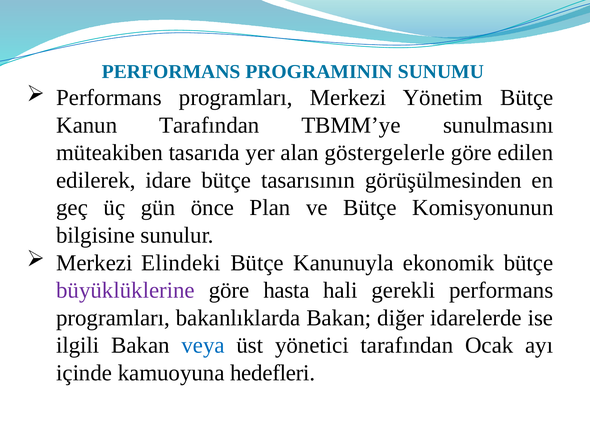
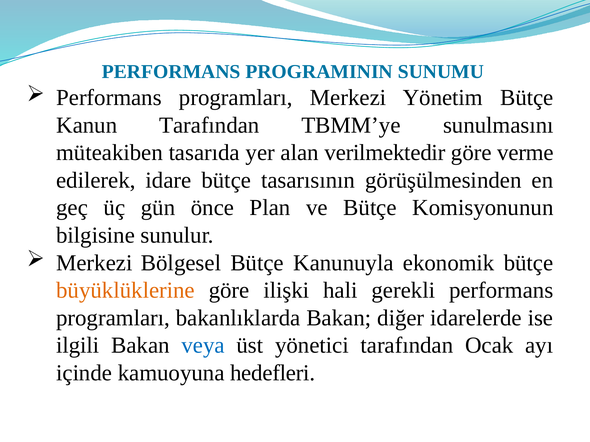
göstergelerle: göstergelerle -> verilmektedir (385, 153)
edilen: edilen -> verme (525, 153)
Elindeki: Elindeki -> Bölgesel (181, 263)
büyüklüklerine colour: purple -> orange (125, 291)
hasta: hasta -> ilişki (286, 291)
